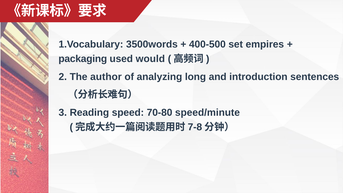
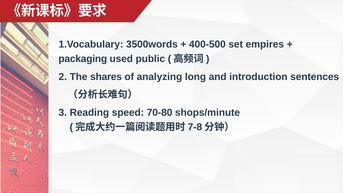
would: would -> public (150, 59)
author: author -> shares (106, 77)
speed/minute: speed/minute -> shops/minute (208, 113)
